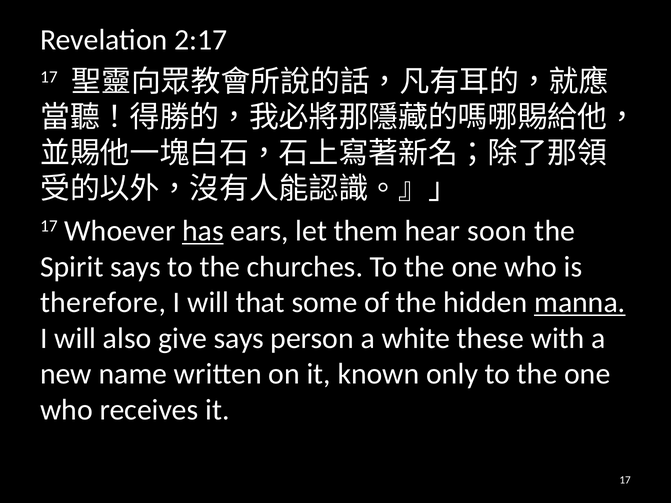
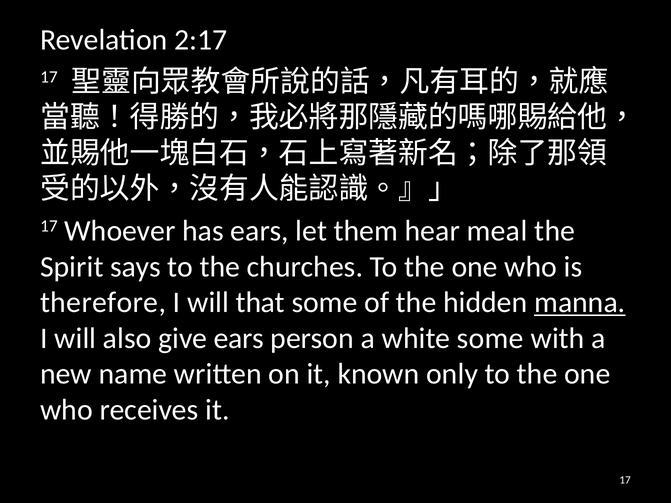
has underline: present -> none (203, 231)
soon: soon -> meal (497, 231)
give says: says -> ears (239, 338)
white these: these -> some (490, 338)
